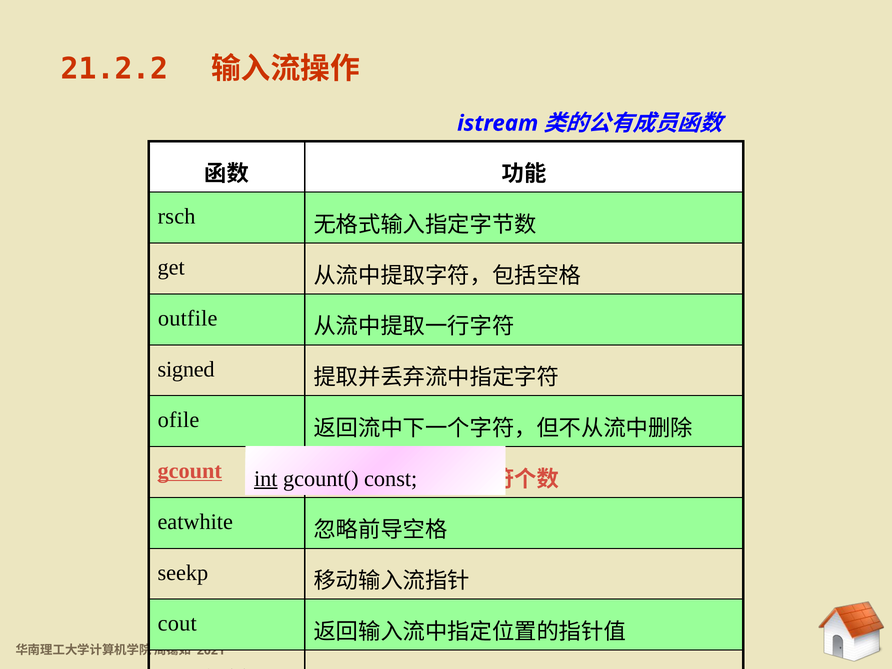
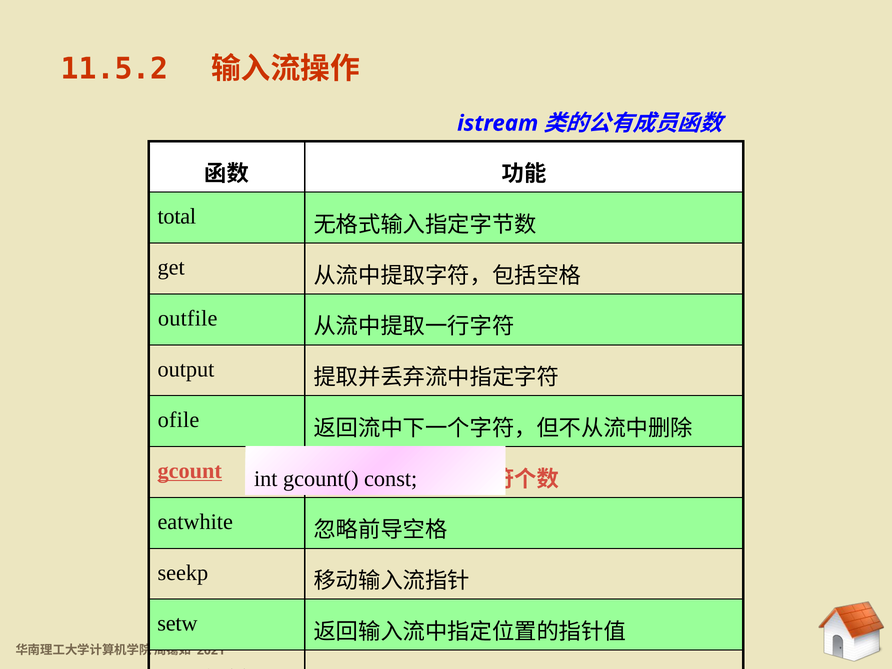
21.2.2: 21.2.2 -> 11.5.2 (115, 69)
rsch: rsch -> total (177, 217)
signed: signed -> output (186, 369)
int underline: present -> none (266, 479)
cout: cout -> setw (177, 624)
